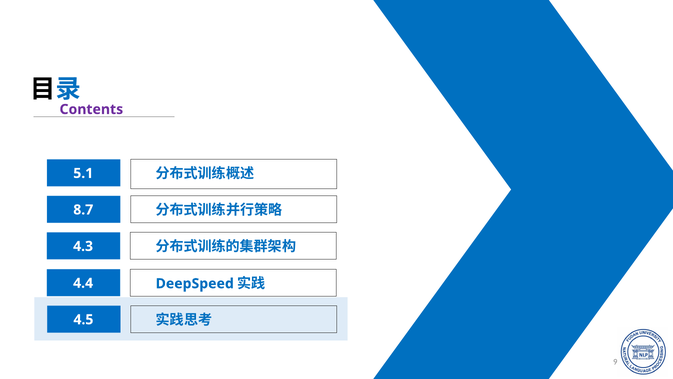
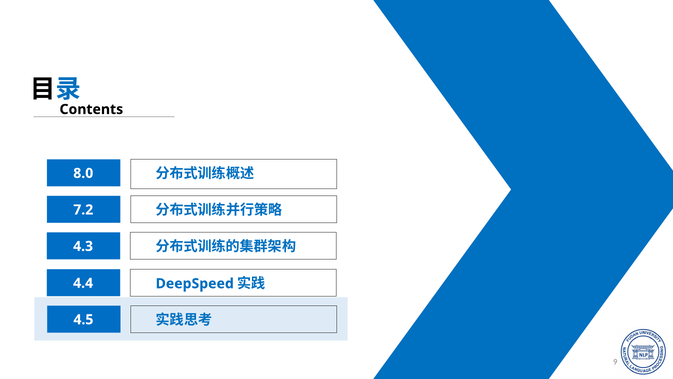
Contents colour: purple -> black (91, 109)
5.1: 5.1 -> 8.0 (83, 173)
8.7: 8.7 -> 7.2 (83, 210)
